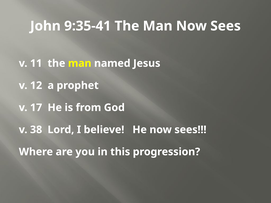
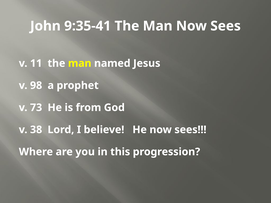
12: 12 -> 98 (36, 86)
17: 17 -> 73 (36, 108)
